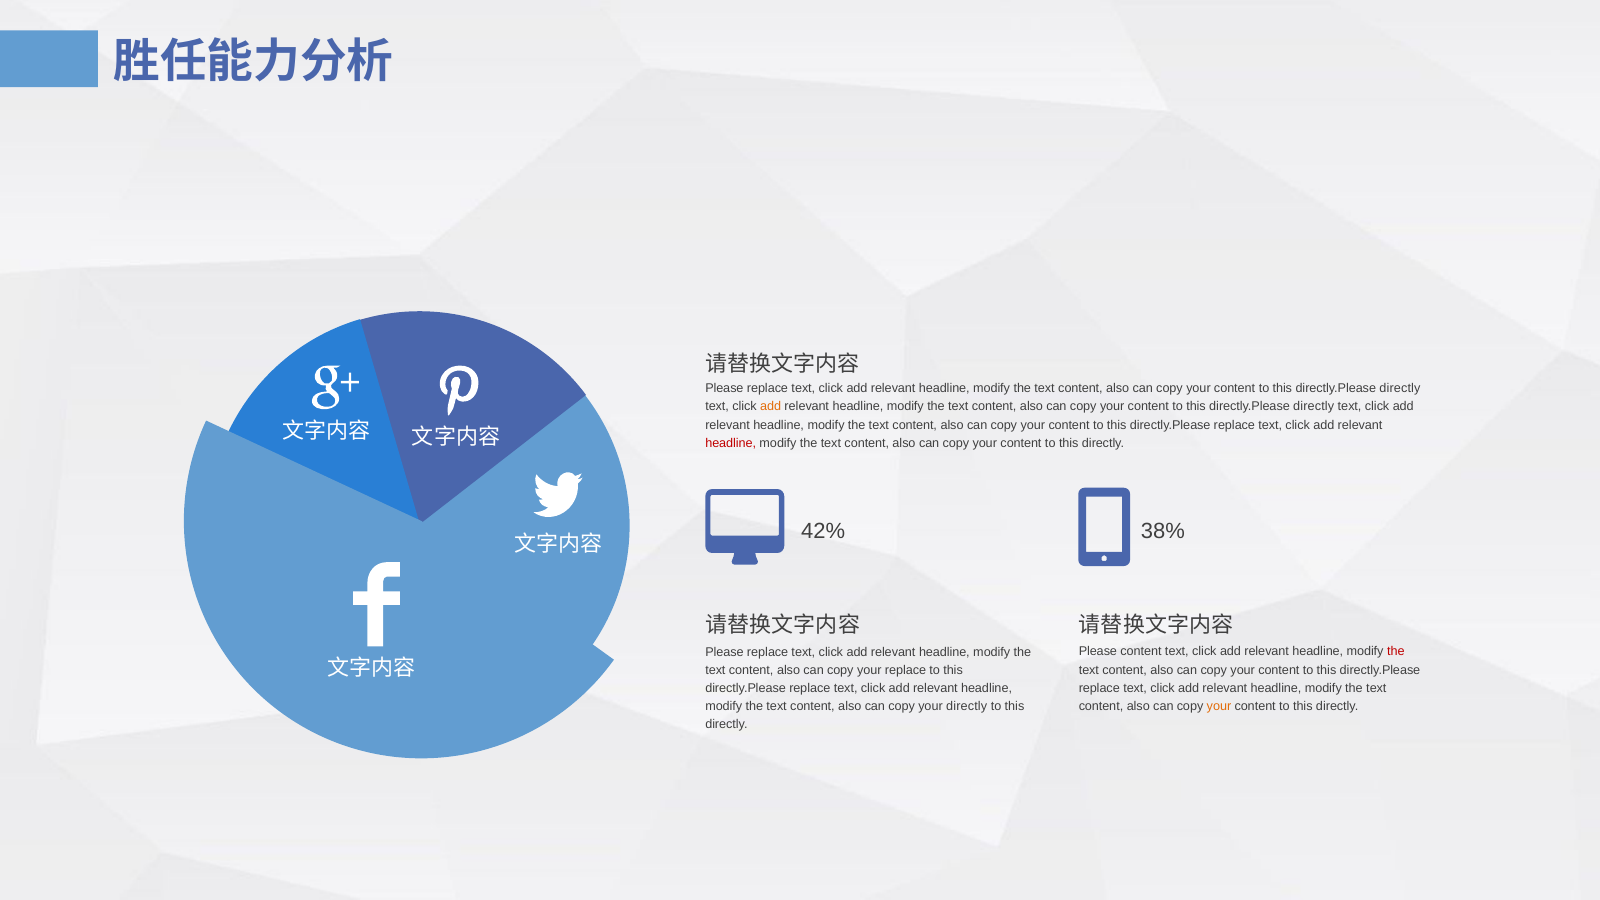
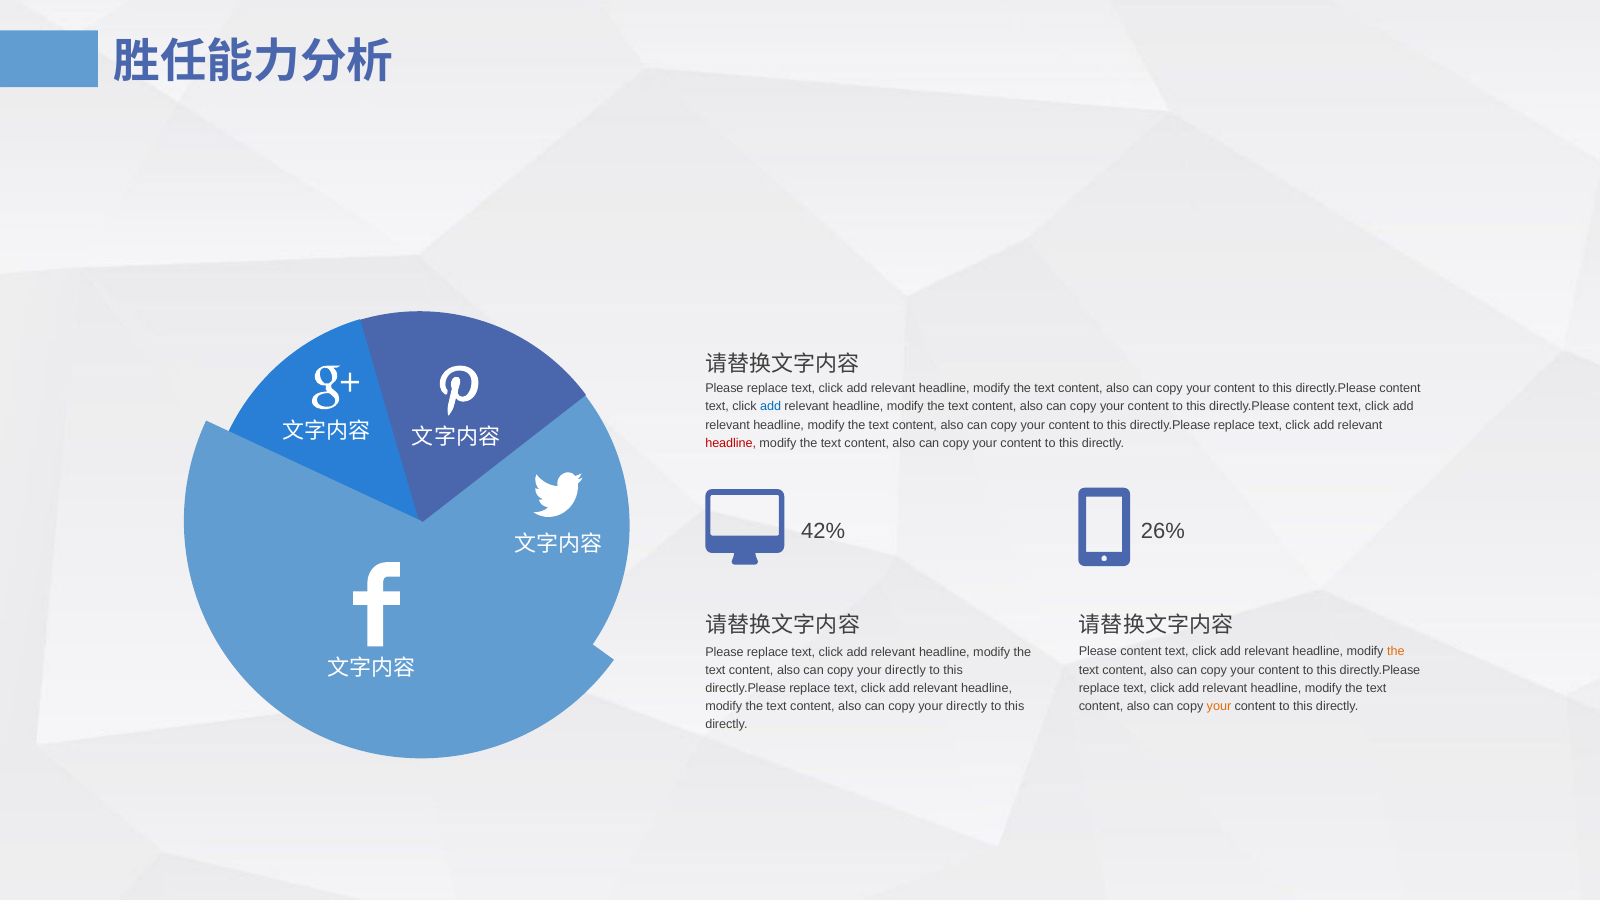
directly: directly -> content (1400, 389)
add colour: orange -> blue (771, 407)
directly: directly -> content (1314, 407)
38%: 38% -> 26% (1163, 531)
the colour: red -> orange (1396, 652)
replace: replace -> directly (905, 670)
